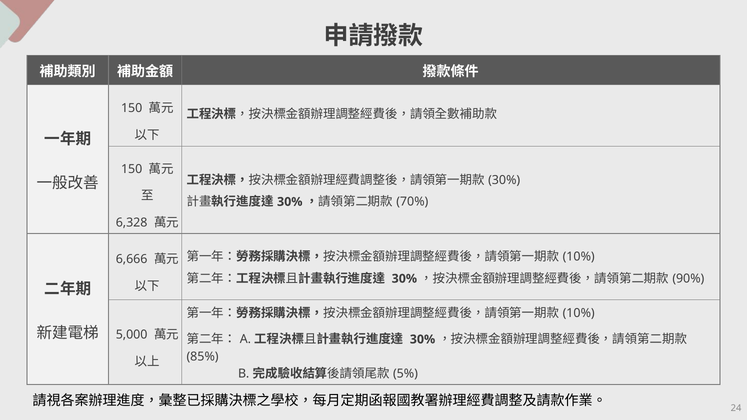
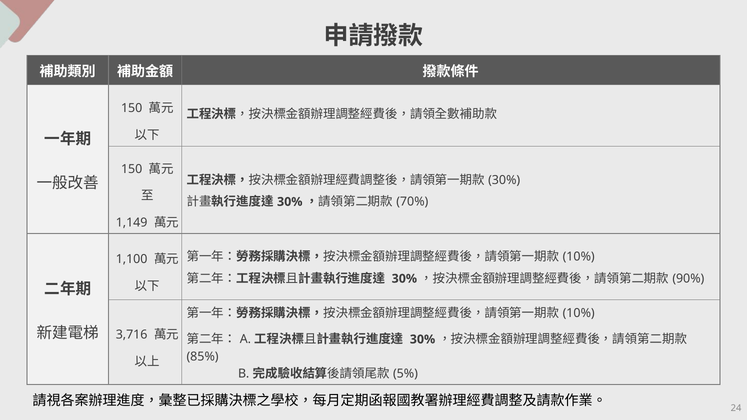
6,328: 6,328 -> 1,149 (132, 223)
6,666: 6,666 -> 1,100 (132, 259)
5,000: 5,000 -> 3,716 (132, 335)
